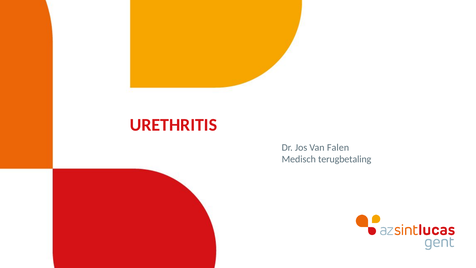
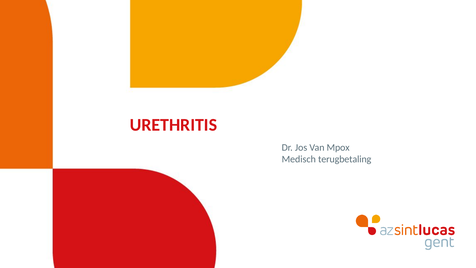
Falen: Falen -> Mpox (338, 147)
